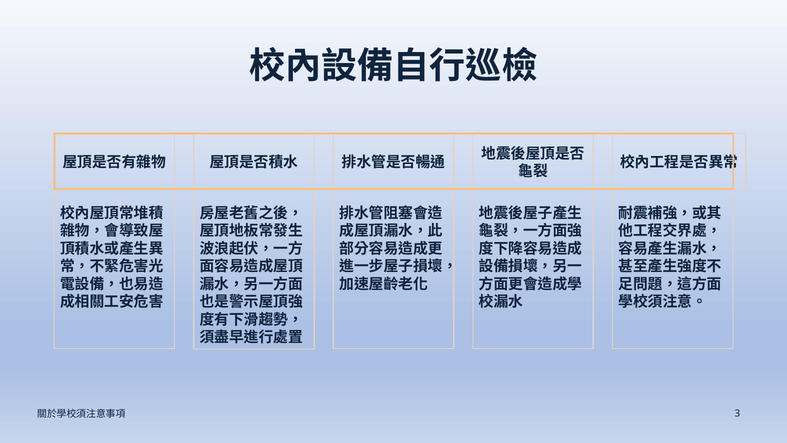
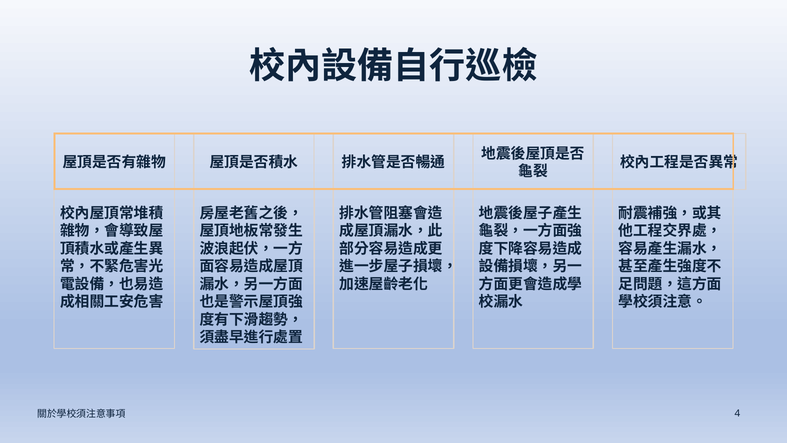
3: 3 -> 4 (737, 413)
